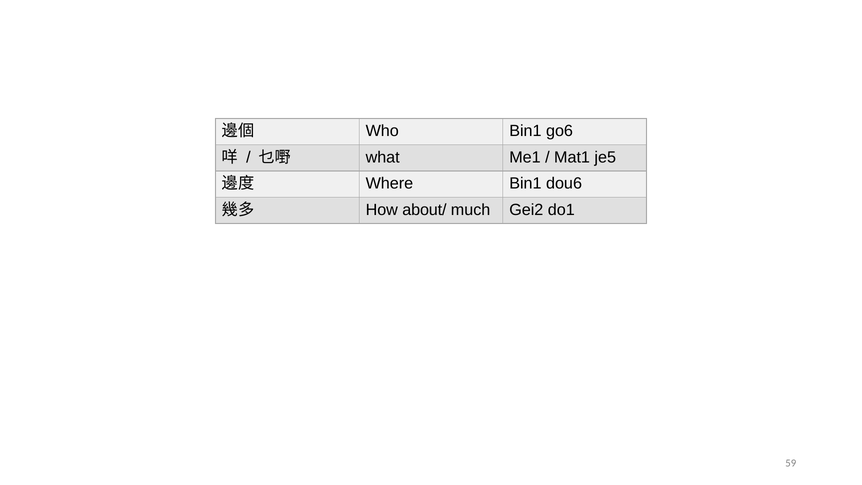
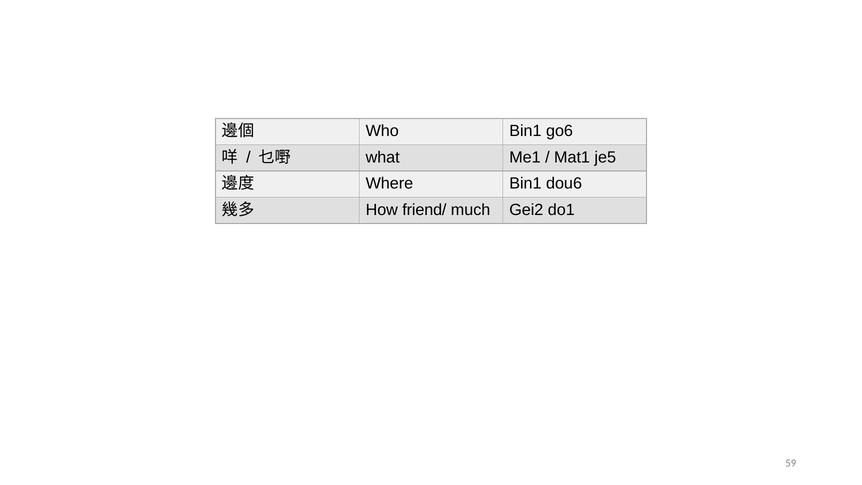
about/: about/ -> friend/ (424, 210)
